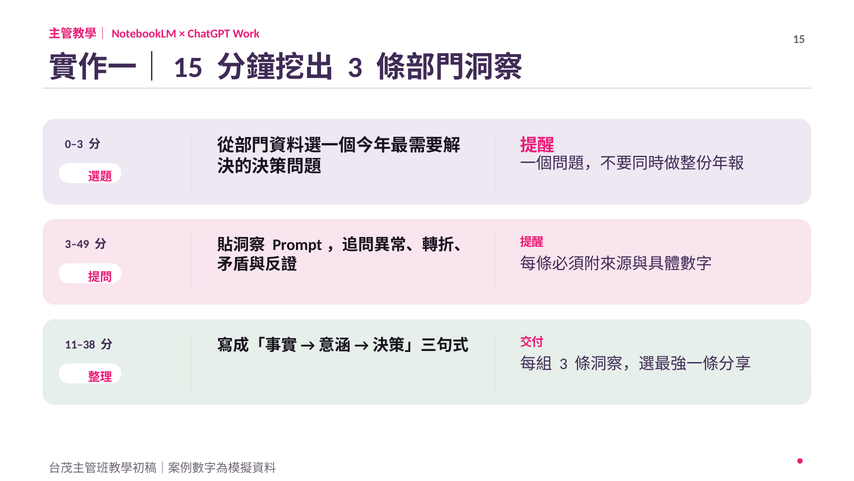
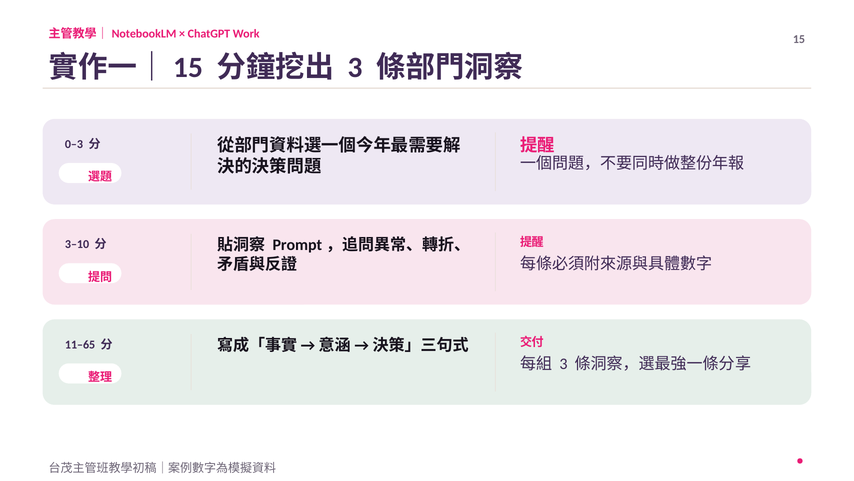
3–49: 3–49 -> 3–10 (77, 244)
11–38: 11–38 -> 11–65 (80, 344)
